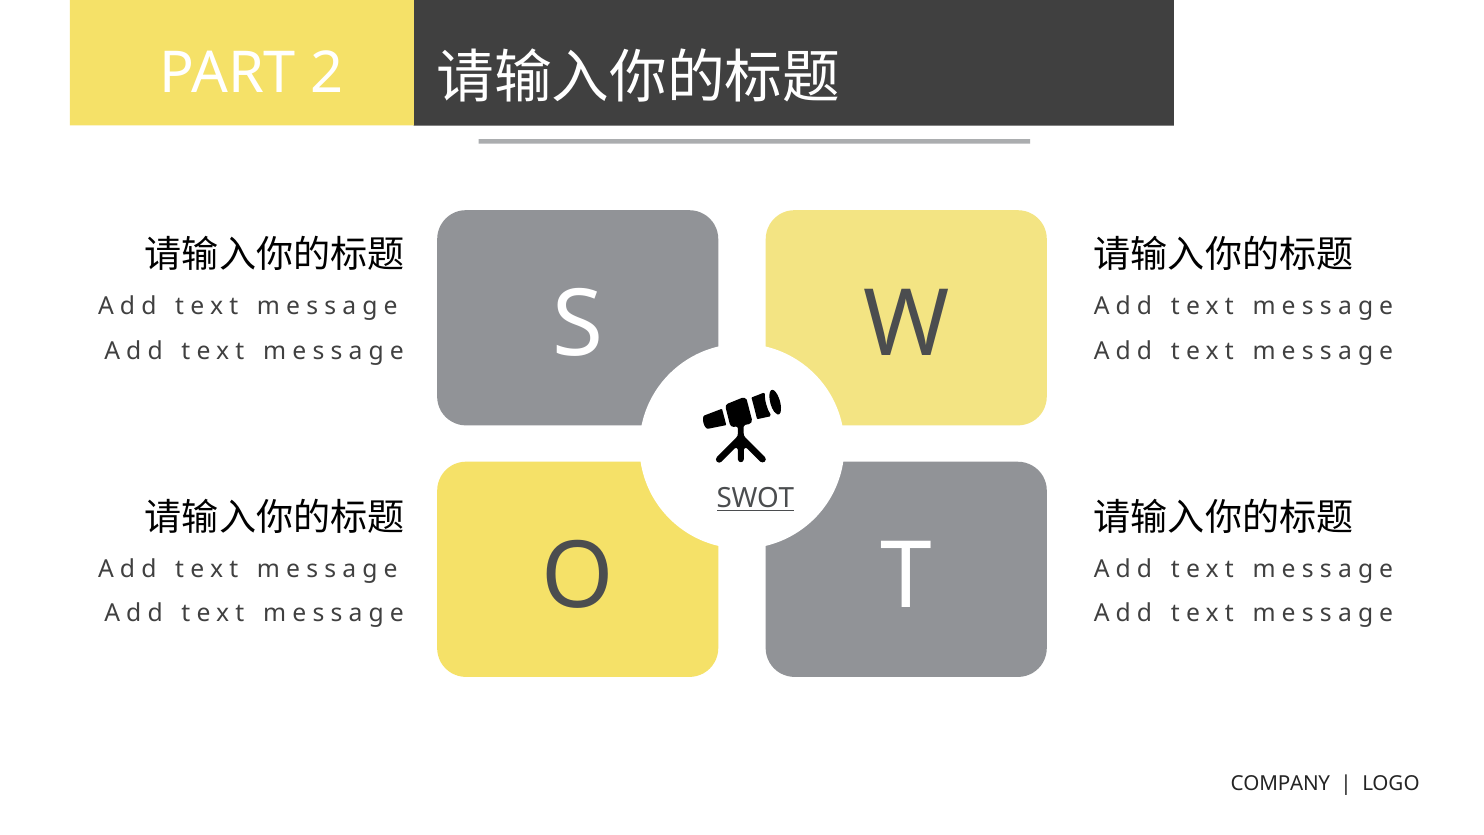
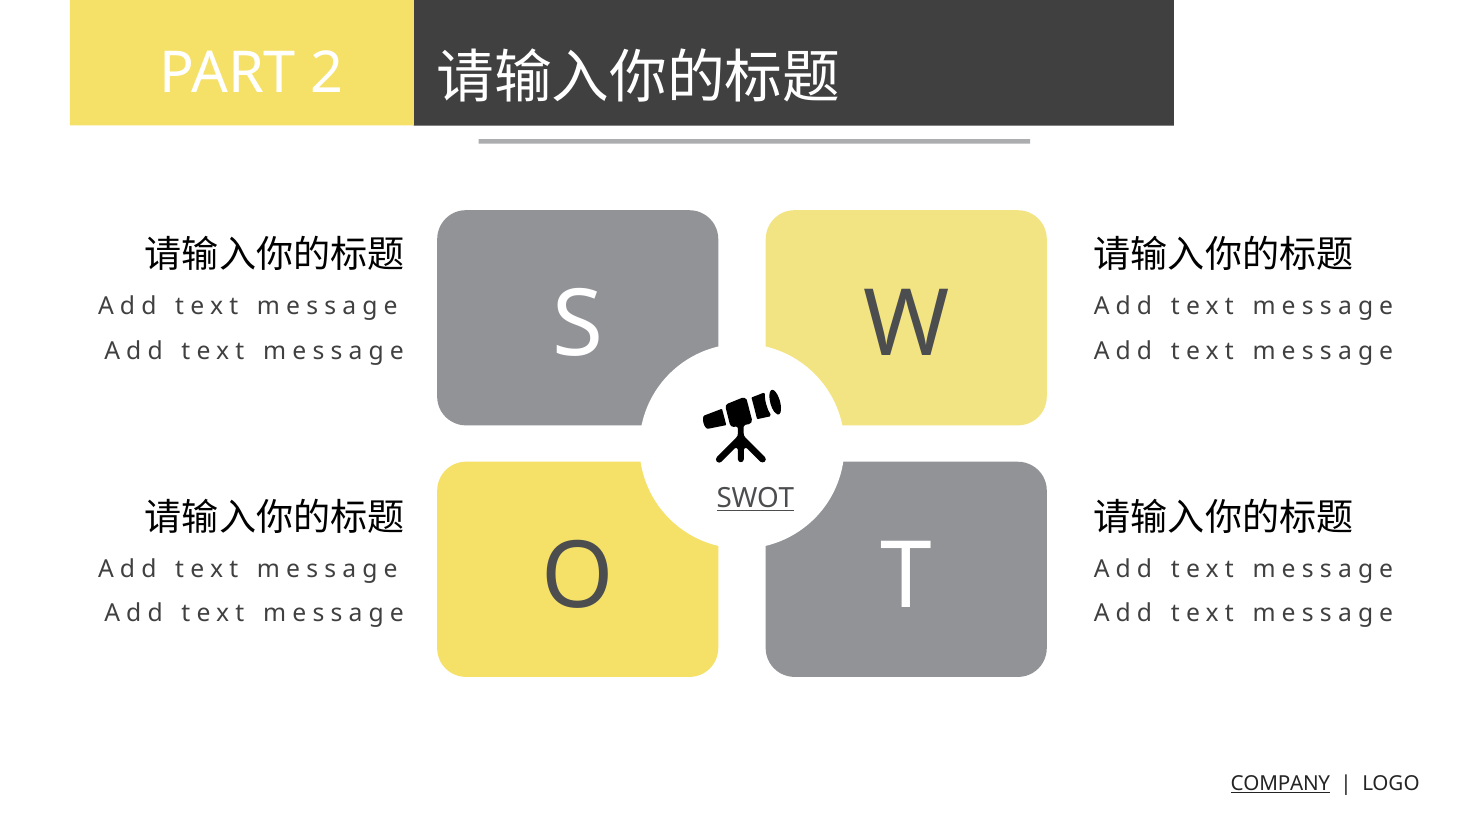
COMPANY underline: none -> present (1280, 784)
